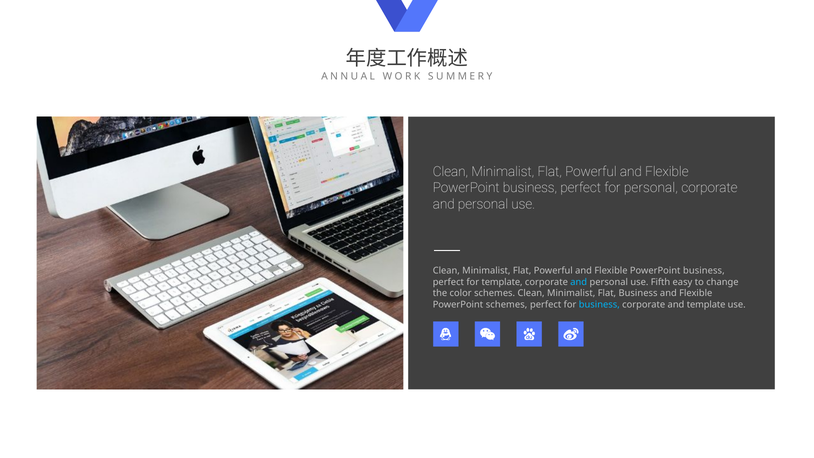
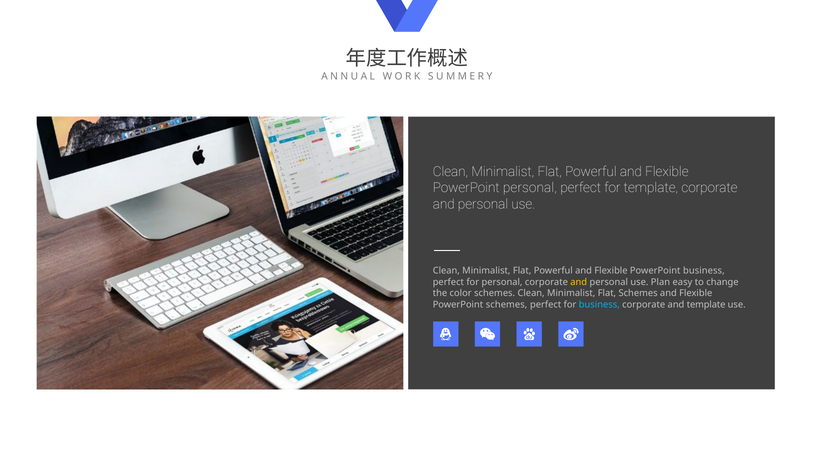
business: business -> personal (530, 188)
for personal: personal -> template (651, 188)
for template: template -> personal (502, 282)
and colour: light blue -> yellow (579, 282)
Fifth: Fifth -> Plan (660, 282)
Flat Business: Business -> Schemes (638, 293)
